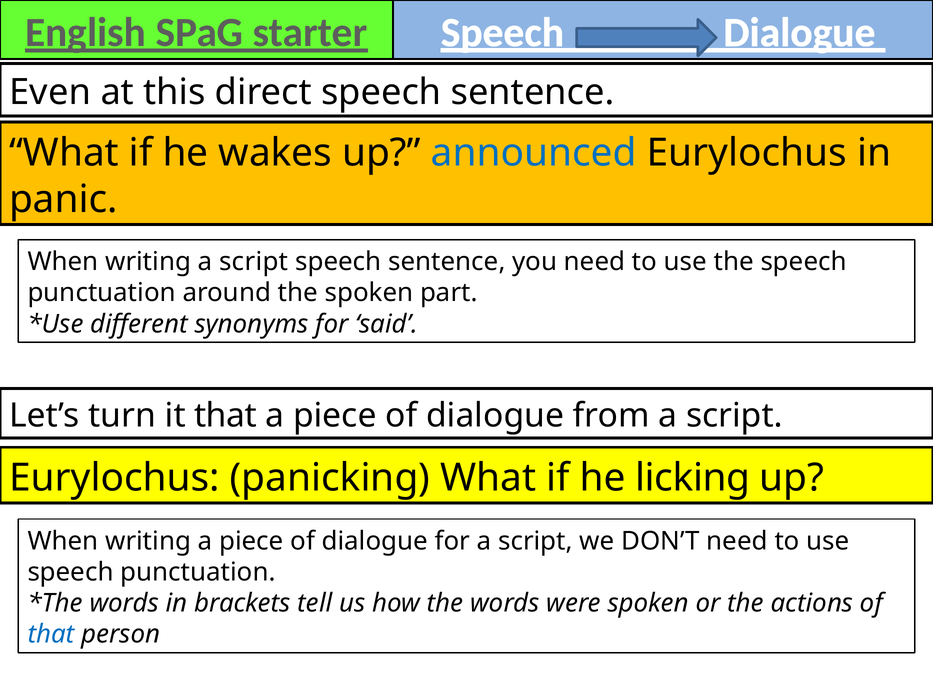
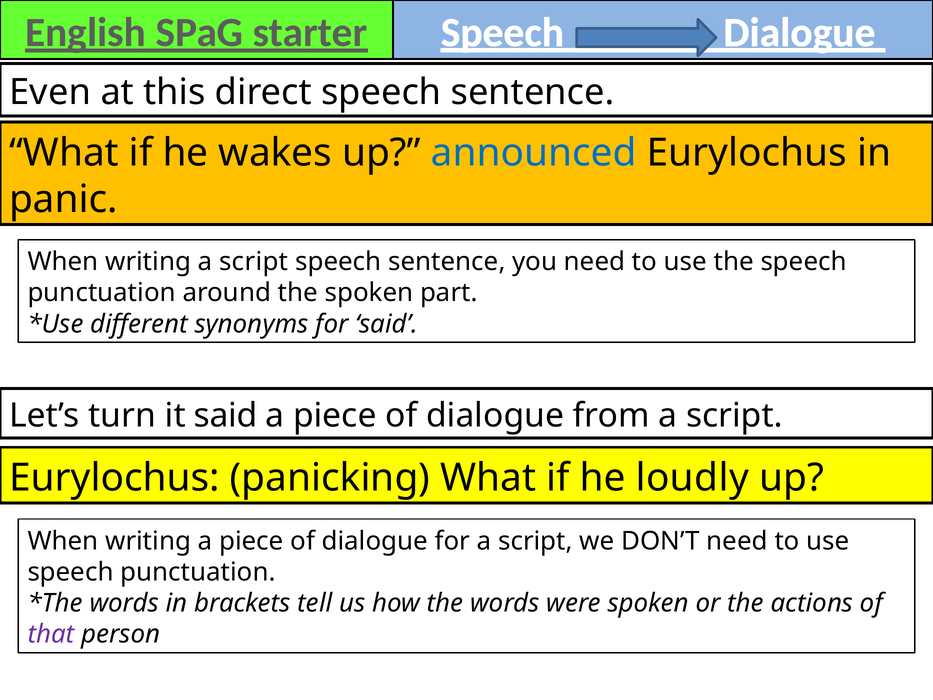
it that: that -> said (226, 415)
licking: licking -> loudly (692, 478)
that colour: blue -> purple (51, 634)
